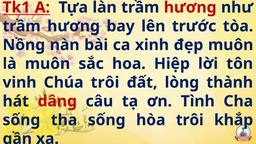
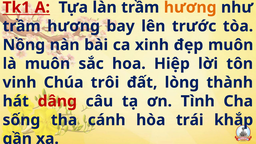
hương colour: red -> orange (190, 7)
tha sống: sống -> cánh (107, 120)
hòa trôi: trôi -> trái (190, 120)
